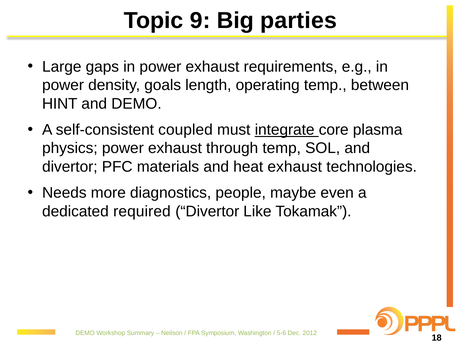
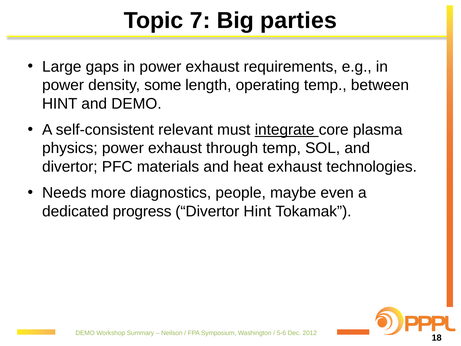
9: 9 -> 7 (200, 21)
goals: goals -> some (163, 85)
coupled: coupled -> relevant (186, 130)
required: required -> progress (142, 211)
Divertor Like: Like -> Hint (257, 211)
